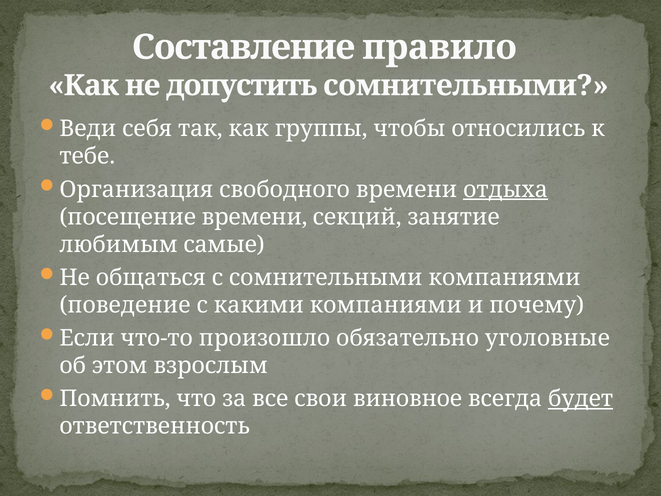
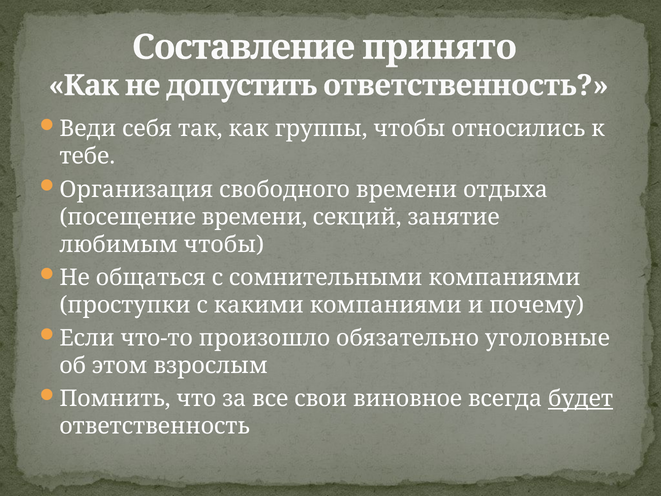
правило: правило -> принято (440, 47)
допустить сомнительными: сомнительными -> ответственность (466, 85)
отдыха underline: present -> none (506, 189)
любимым самые: самые -> чтобы (224, 244)
поведение: поведение -> проступки (125, 305)
